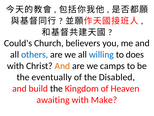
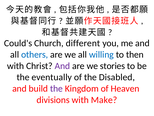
believers: believers -> different (83, 43)
does: does -> then (135, 54)
And colour: orange -> purple (62, 66)
camps: camps -> stories (112, 66)
the colour: black -> purple (56, 88)
awaiting: awaiting -> divisions (53, 99)
